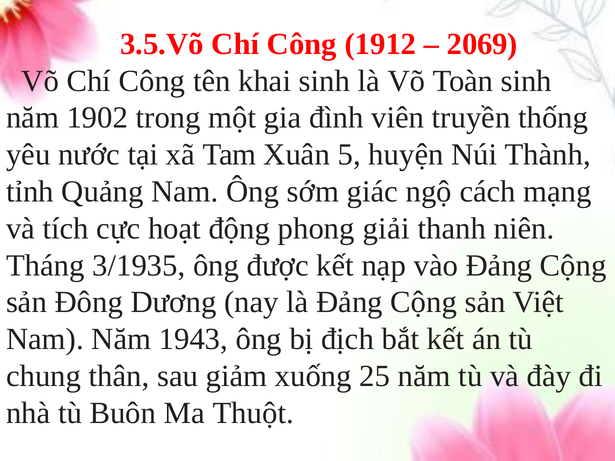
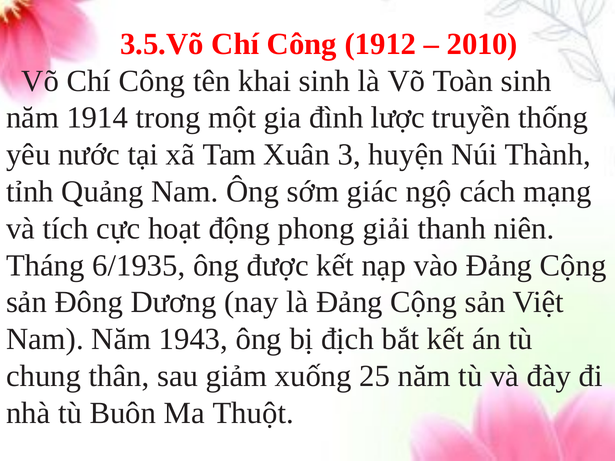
2069: 2069 -> 2010 (482, 44)
1902: 1902 -> 1914 (97, 118)
viên: viên -> lược (398, 118)
5: 5 -> 3 (349, 155)
3/1935: 3/1935 -> 6/1935 (139, 266)
